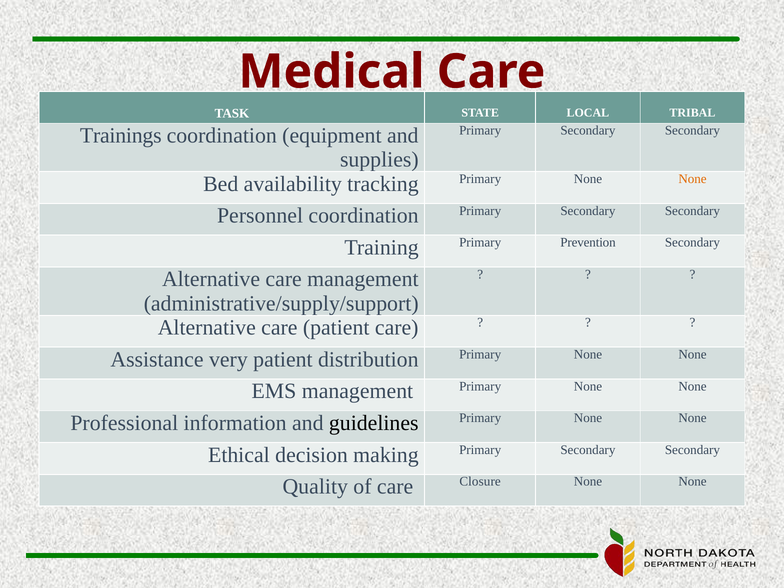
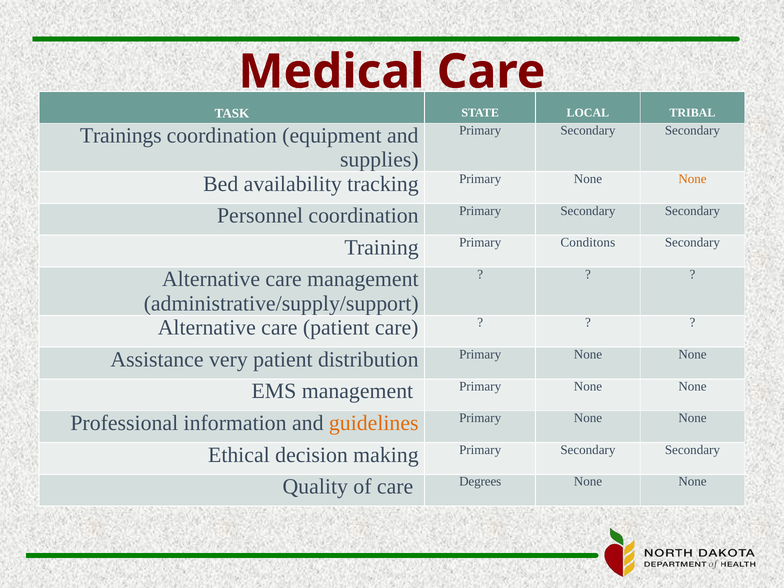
Prevention: Prevention -> Conditons (588, 243)
guidelines colour: black -> orange (374, 423)
Closure: Closure -> Degrees (480, 482)
